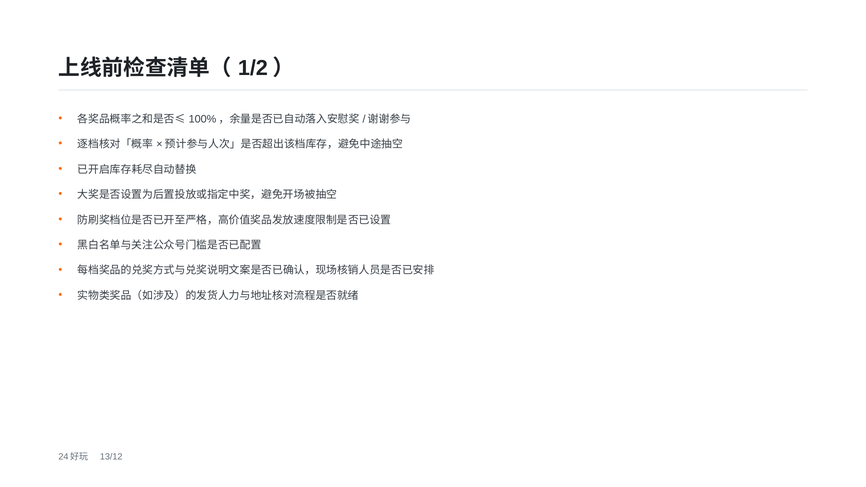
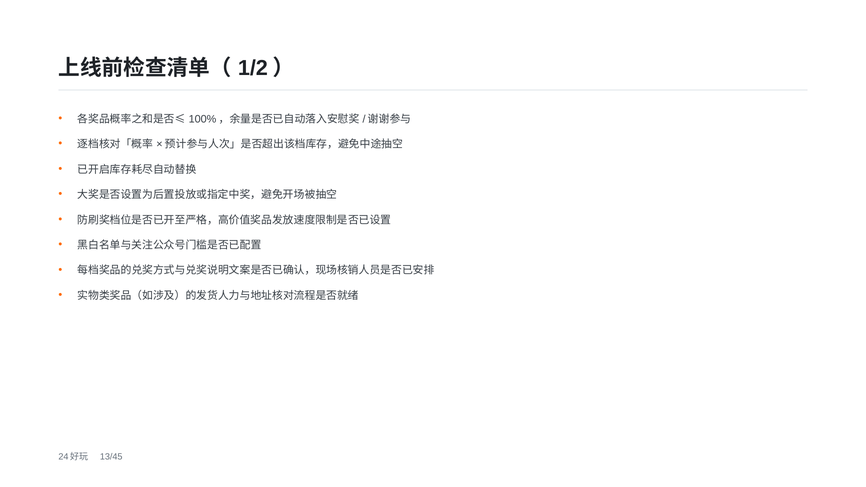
13/12: 13/12 -> 13/45 (111, 457)
